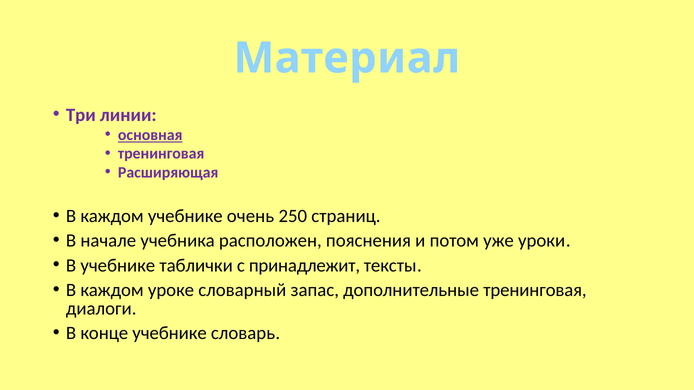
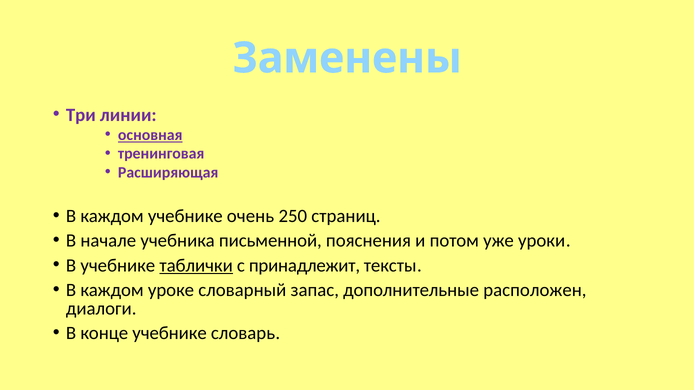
Материал: Материал -> Заменены (347, 58)
расположен: расположен -> письменной (270, 241)
таблички underline: none -> present (196, 266)
дополнительные тренинговая: тренинговая -> расположен (535, 290)
